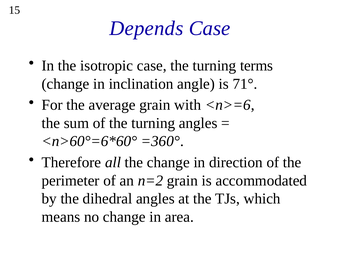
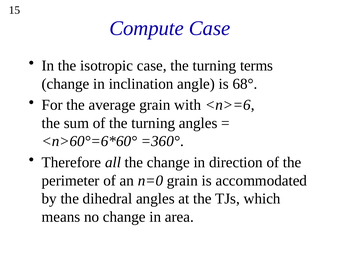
Depends: Depends -> Compute (147, 28)
71°: 71° -> 68° (245, 84)
n=2: n=2 -> n=0 (150, 181)
